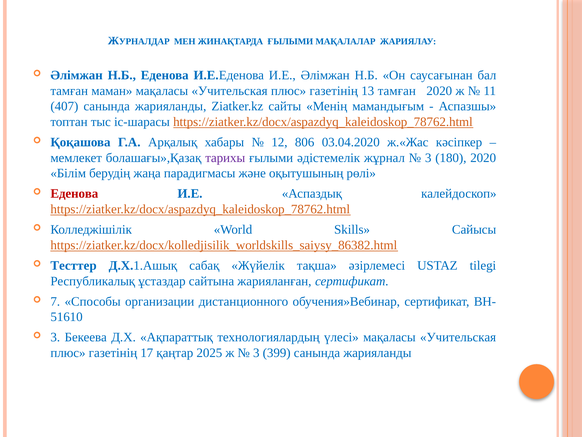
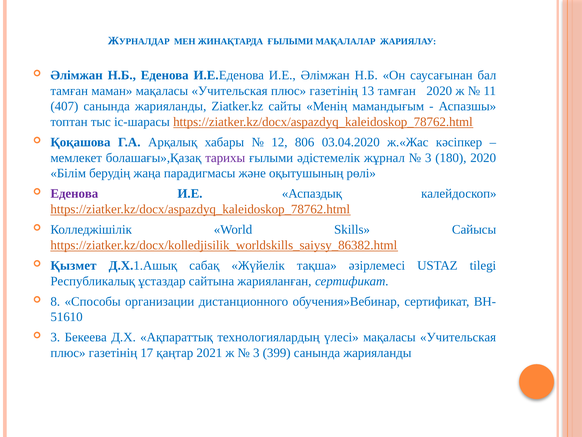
Еденова colour: red -> purple (74, 193)
Тесттер: Тесттер -> Қызмет (74, 265)
7: 7 -> 8 (55, 301)
2025: 2025 -> 2021 (209, 353)
